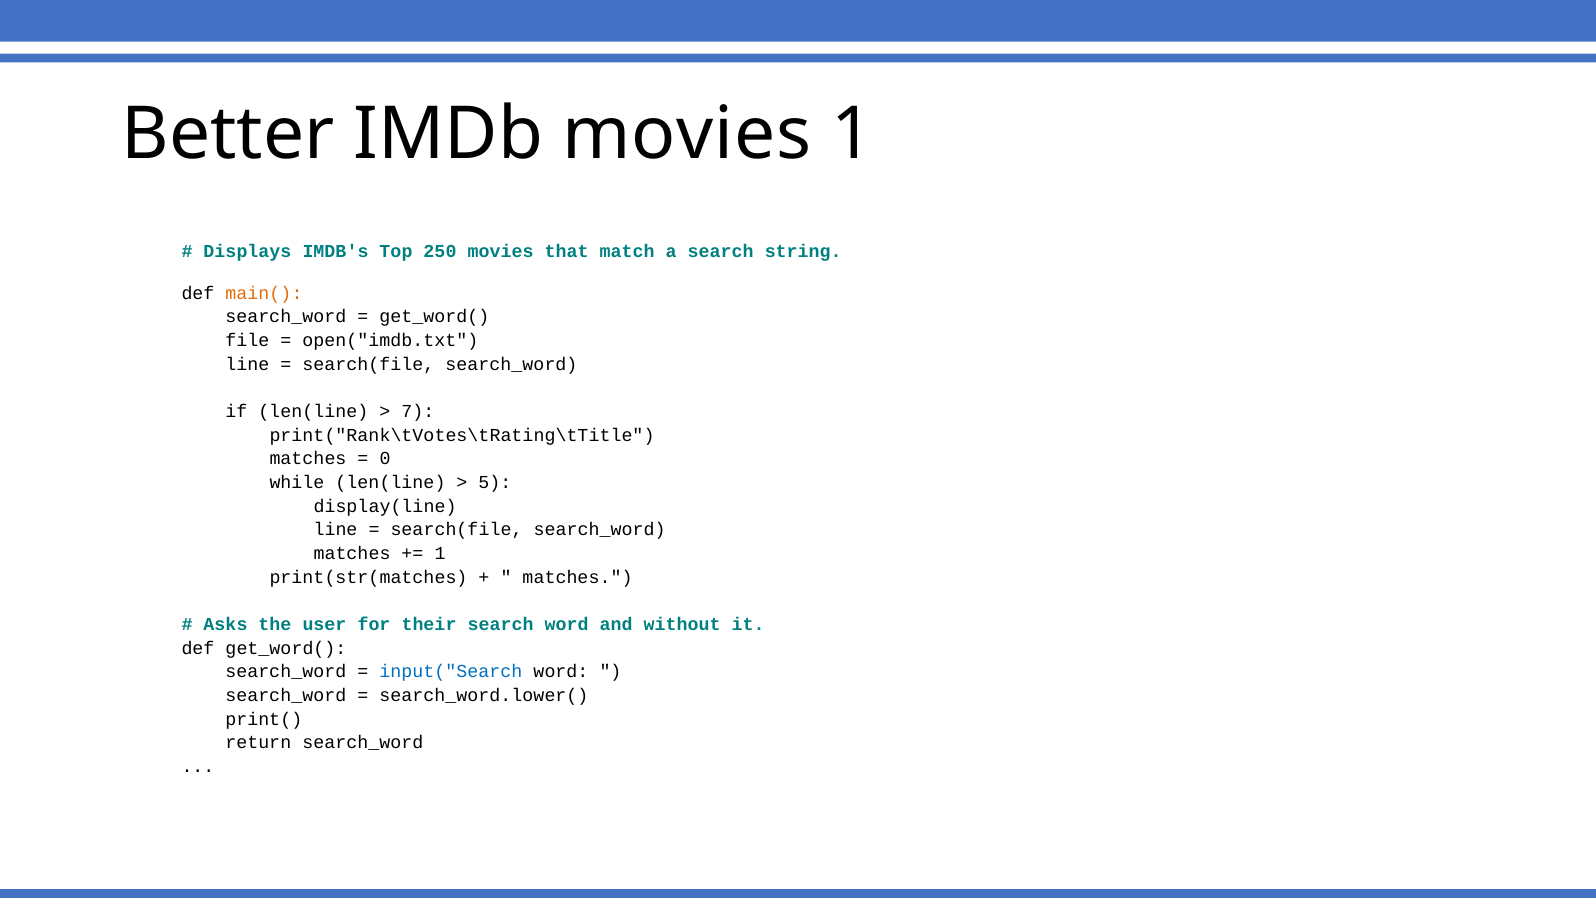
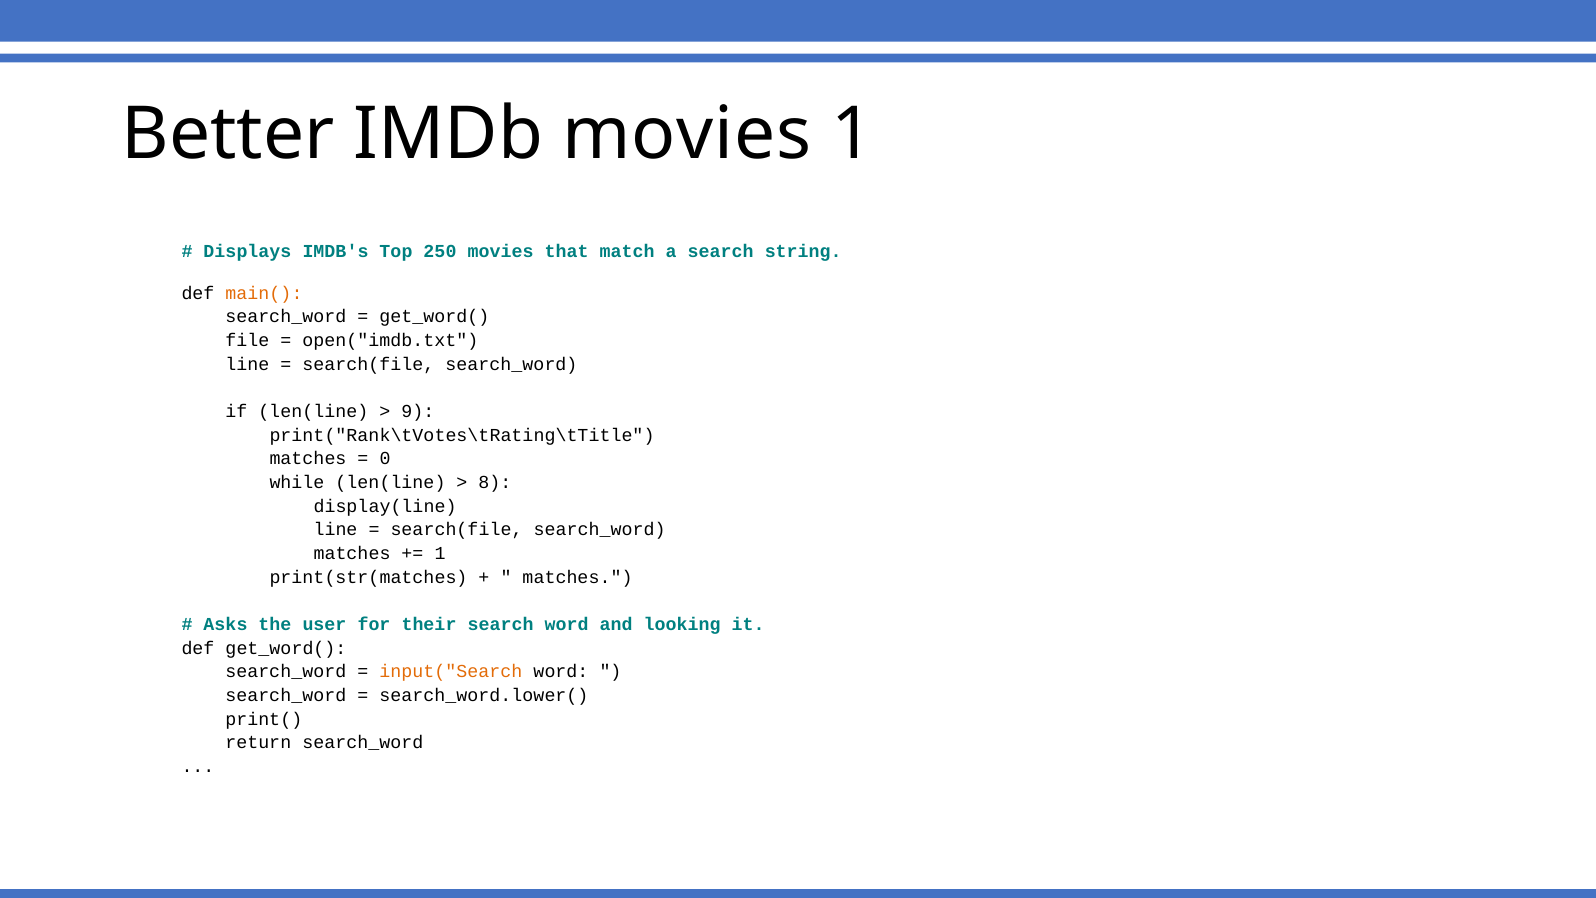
7: 7 -> 9 (418, 411)
5: 5 -> 8 (495, 482)
without: without -> looking (682, 624)
input("Search colour: blue -> orange (451, 671)
